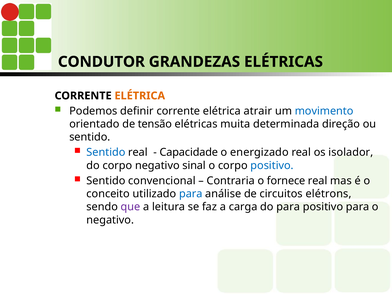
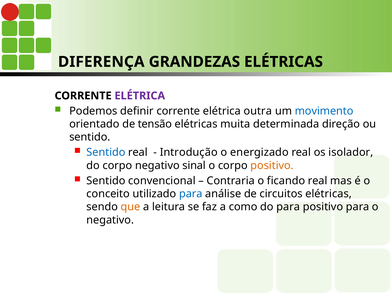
CONDUTOR: CONDUTOR -> DIFERENÇA (101, 62)
ELÉTRICA colour: orange -> purple (140, 96)
atrair: atrair -> outra (258, 111)
Capacidade: Capacidade -> Introdução (189, 152)
positivo colour: blue -> orange (272, 165)
fornece: fornece -> ficando (286, 181)
circuitos elétrons: elétrons -> elétricas (329, 194)
que colour: purple -> orange (130, 207)
carga: carga -> como (243, 207)
